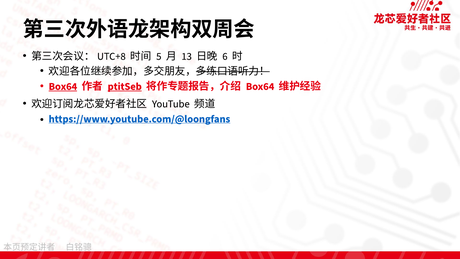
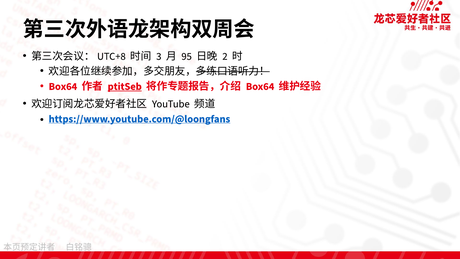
5: 5 -> 3 (159, 56)
13: 13 -> 95 (187, 56)
6: 6 -> 2 (225, 56)
Box64 underline: present -> none (63, 86)
